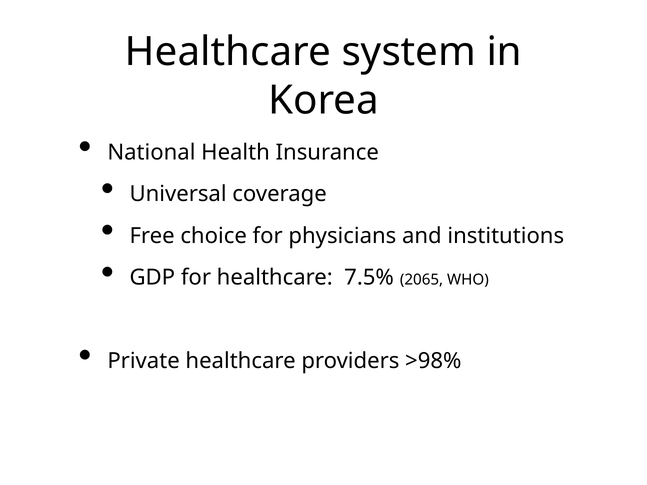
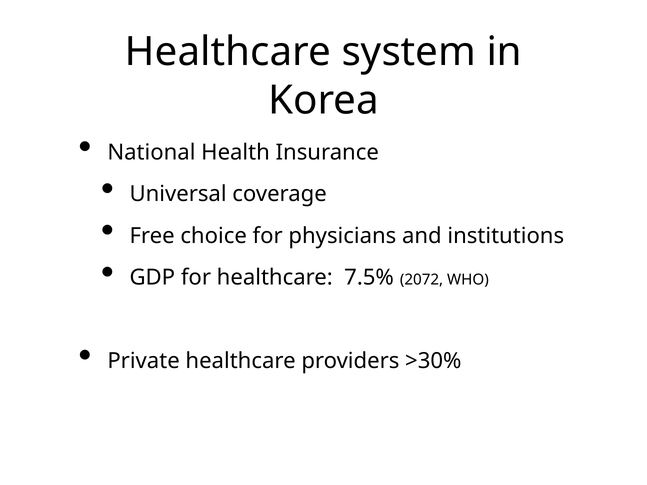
2065: 2065 -> 2072 (422, 280)
>98%: >98% -> >30% (433, 361)
